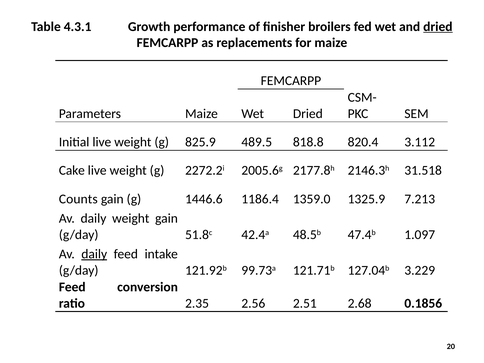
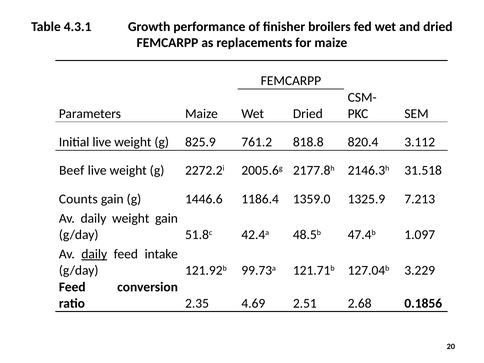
dried underline: present -> none (438, 27)
489.5: 489.5 -> 761.2 (257, 142)
Cake: Cake -> Beef (72, 171)
2.56: 2.56 -> 4.69 (253, 303)
